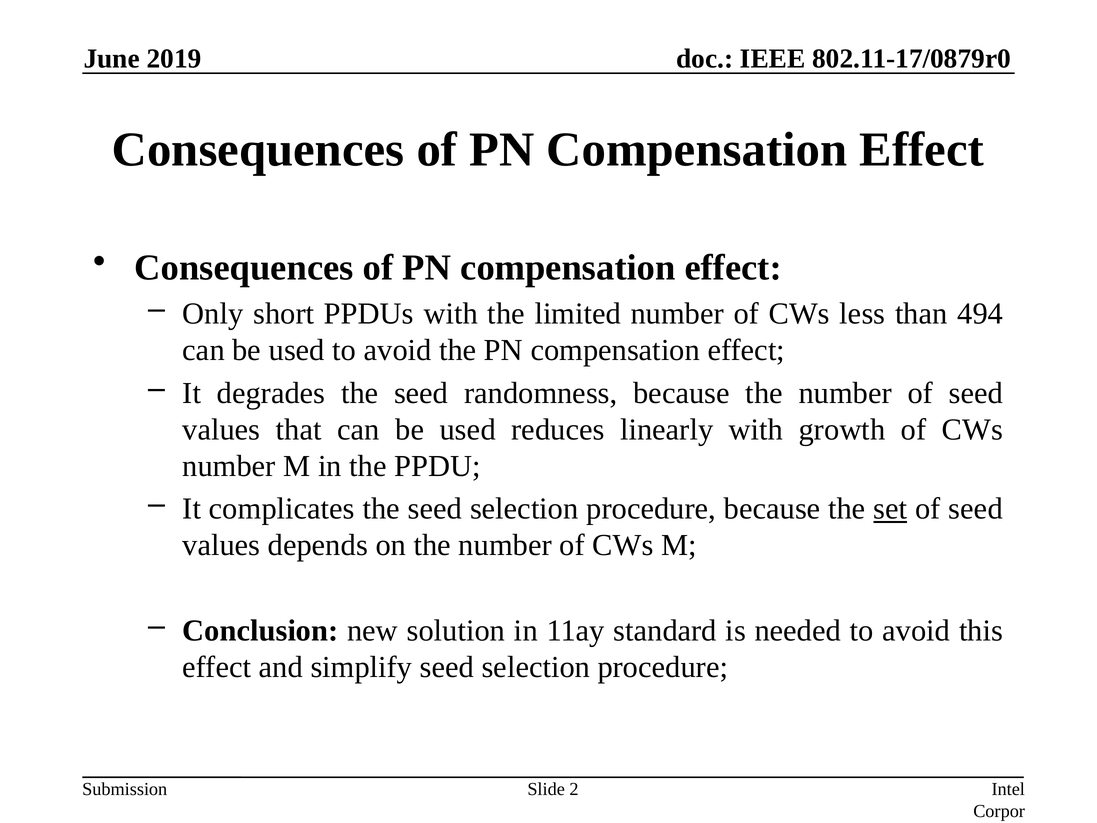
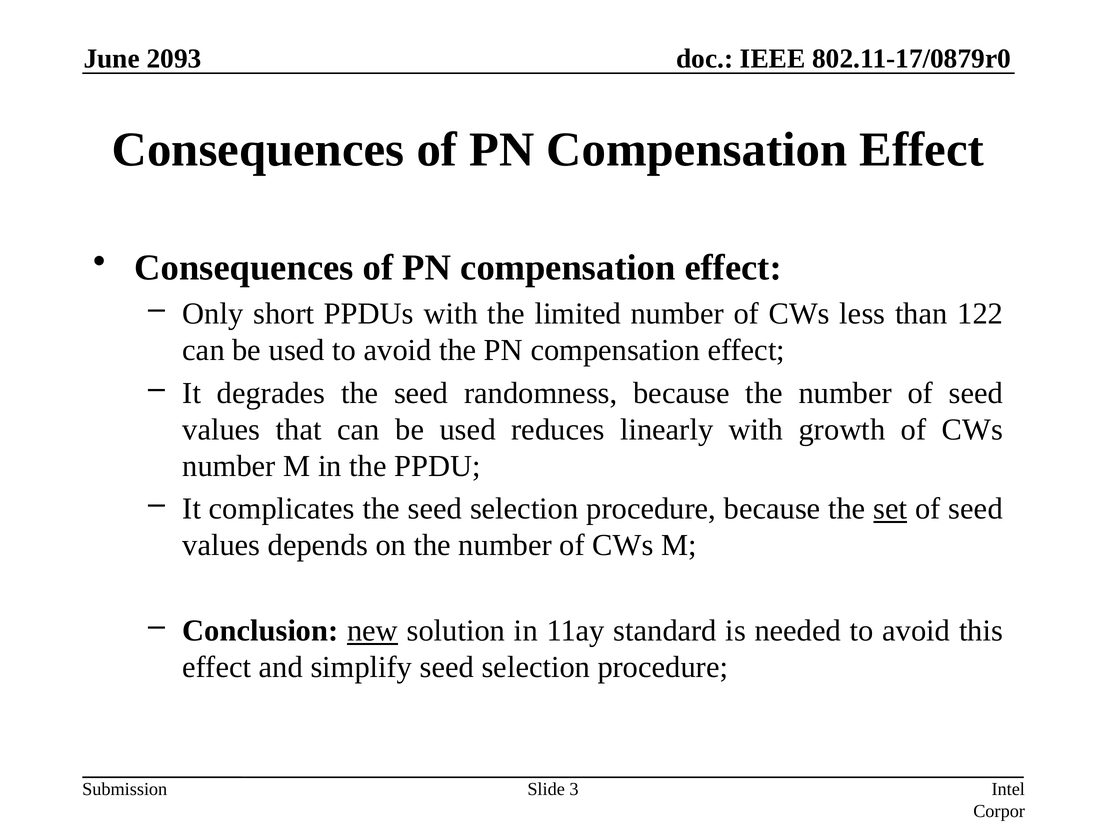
2019: 2019 -> 2093 (174, 59)
494: 494 -> 122 (980, 314)
new underline: none -> present (373, 631)
2: 2 -> 3 (574, 789)
